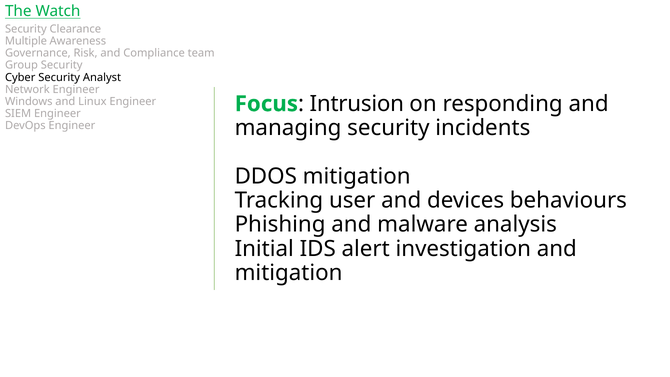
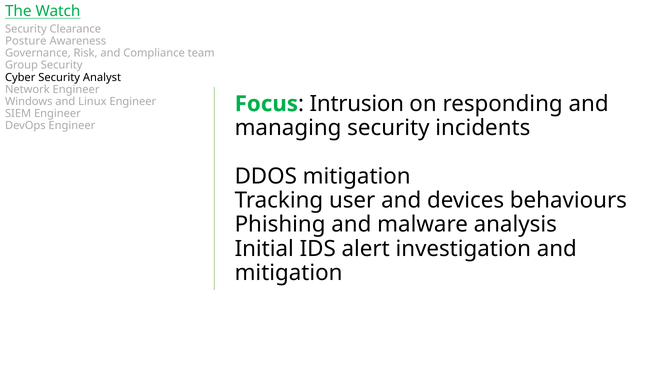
Multiple: Multiple -> Posture (26, 41)
